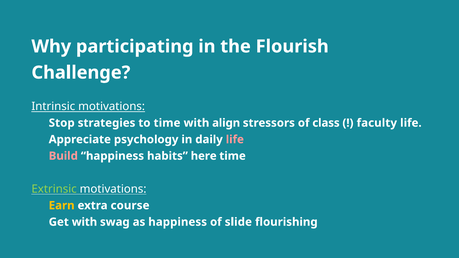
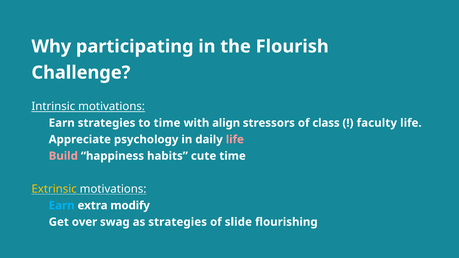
Stop: Stop -> Earn (62, 123)
here: here -> cute (204, 156)
Extrinsic colour: light green -> yellow (54, 189)
Earn colour: yellow -> light blue (62, 206)
course: course -> modify (130, 206)
Get with: with -> over (84, 222)
as happiness: happiness -> strategies (178, 222)
